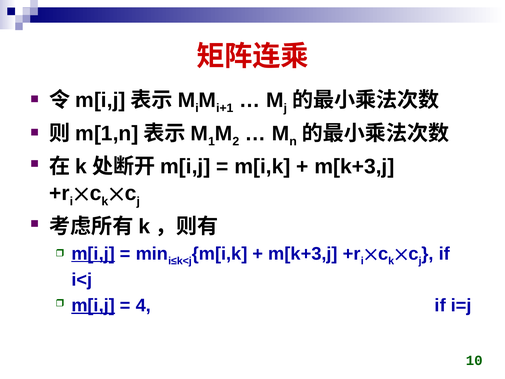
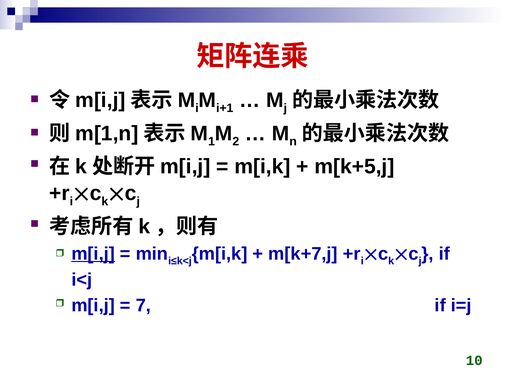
m[k+3,j: m[k+3,j -> m[k+5,j (354, 166)
m[k+3,j: m[k+3,j -> m[k+7,j (303, 254)
m[i,j underline: present -> none (93, 305)
4: 4 -> 7 (143, 305)
